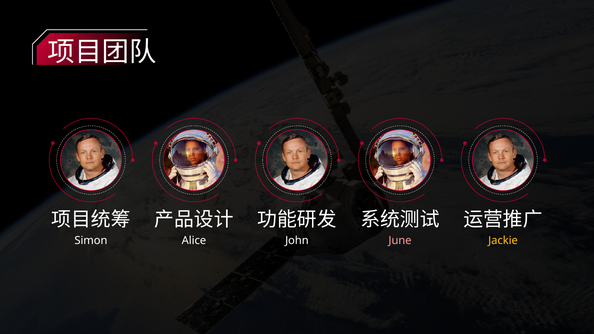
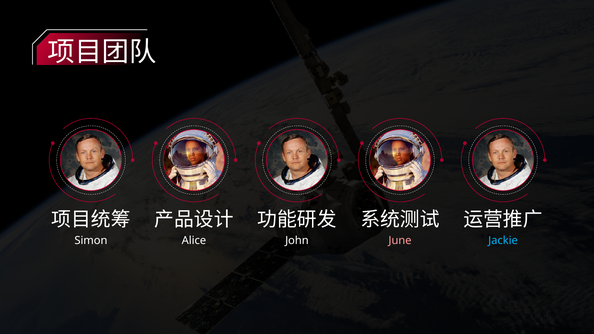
Jackie colour: yellow -> light blue (503, 241)
